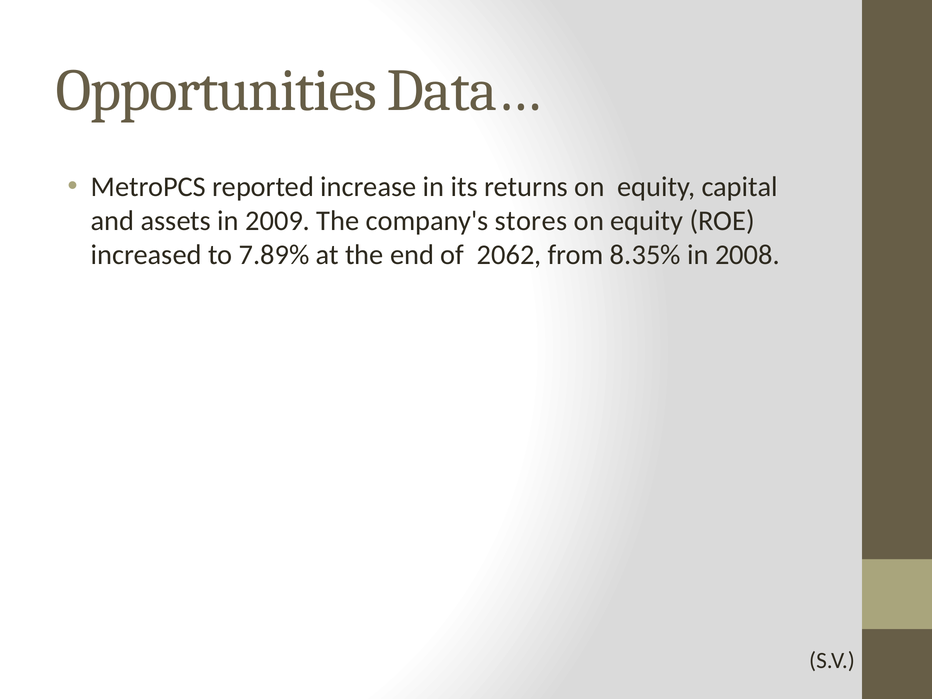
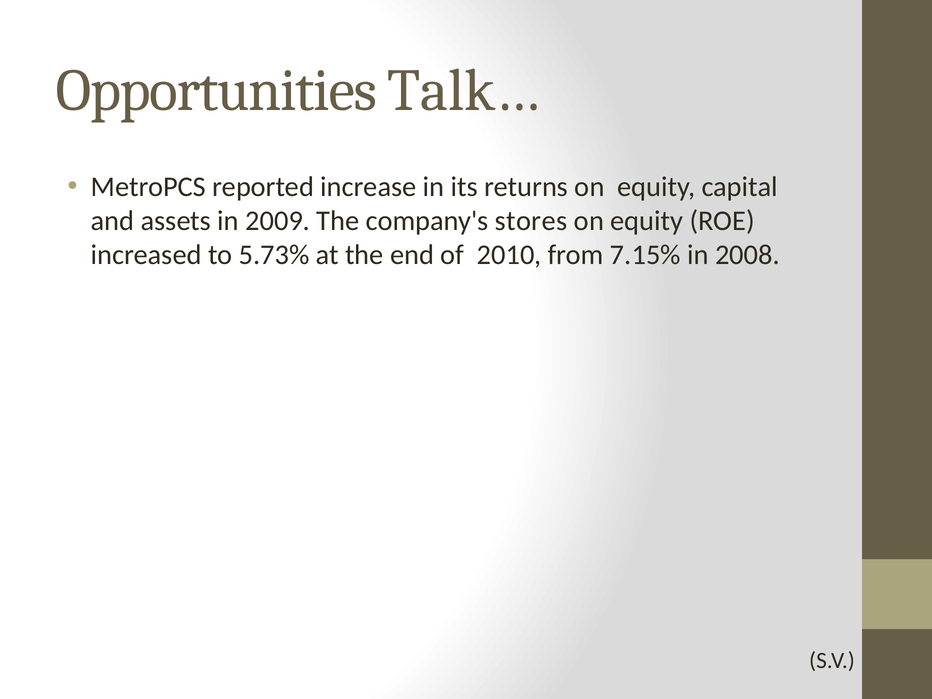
Data…: Data… -> Talk… (464, 90)
7.89%: 7.89% -> 5.73% (274, 255)
2062: 2062 -> 2010 (509, 255)
8.35%: 8.35% -> 7.15% (645, 255)
